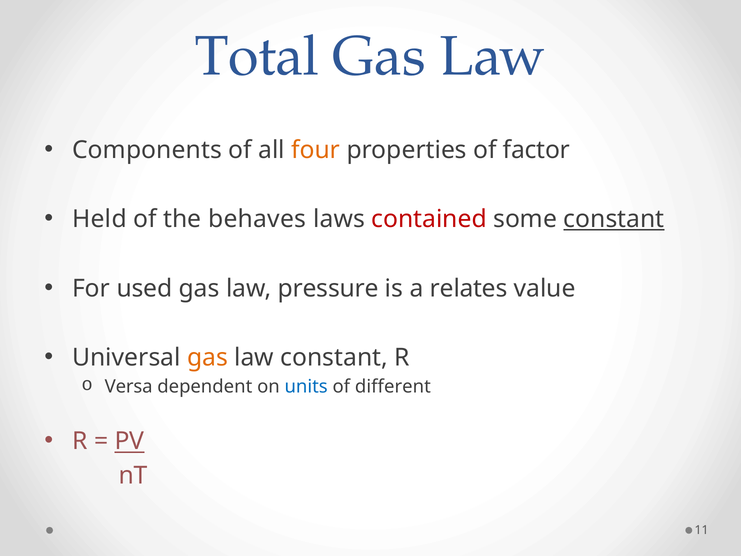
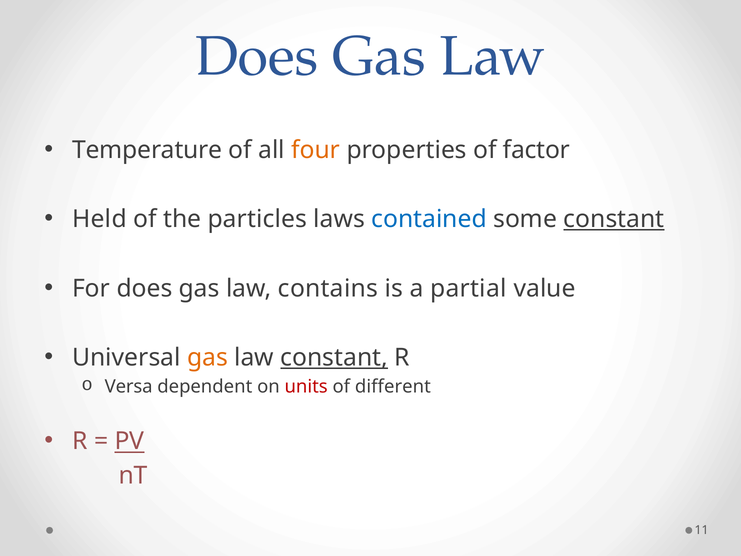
Total: Total -> Does (257, 56)
Components: Components -> Temperature (147, 150)
behaves: behaves -> particles (257, 219)
contained colour: red -> blue (429, 219)
For used: used -> does (145, 288)
pressure: pressure -> contains (328, 288)
relates: relates -> partial (468, 288)
constant underline: none -> present (334, 357)
units colour: blue -> red (306, 387)
